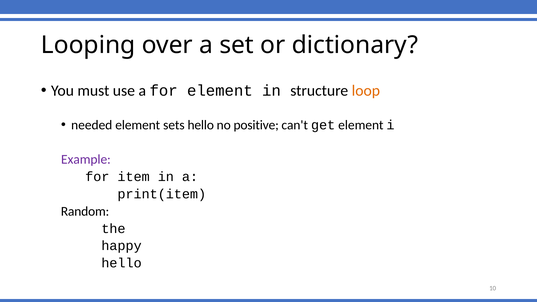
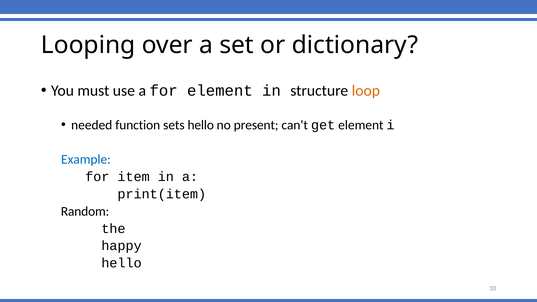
needed element: element -> function (138, 125)
positive: positive -> present (256, 125)
Example colour: purple -> blue (86, 160)
